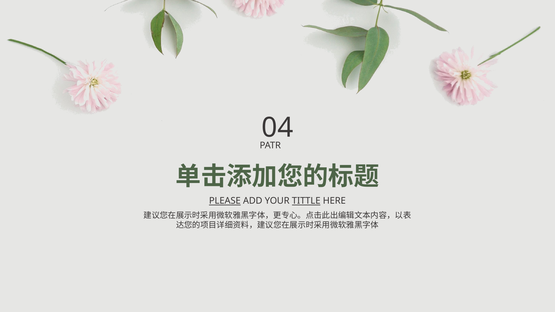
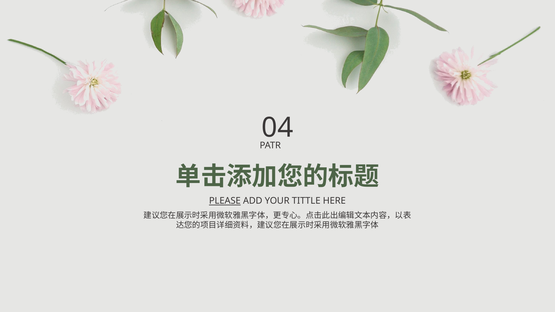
TITTLE underline: present -> none (306, 201)
